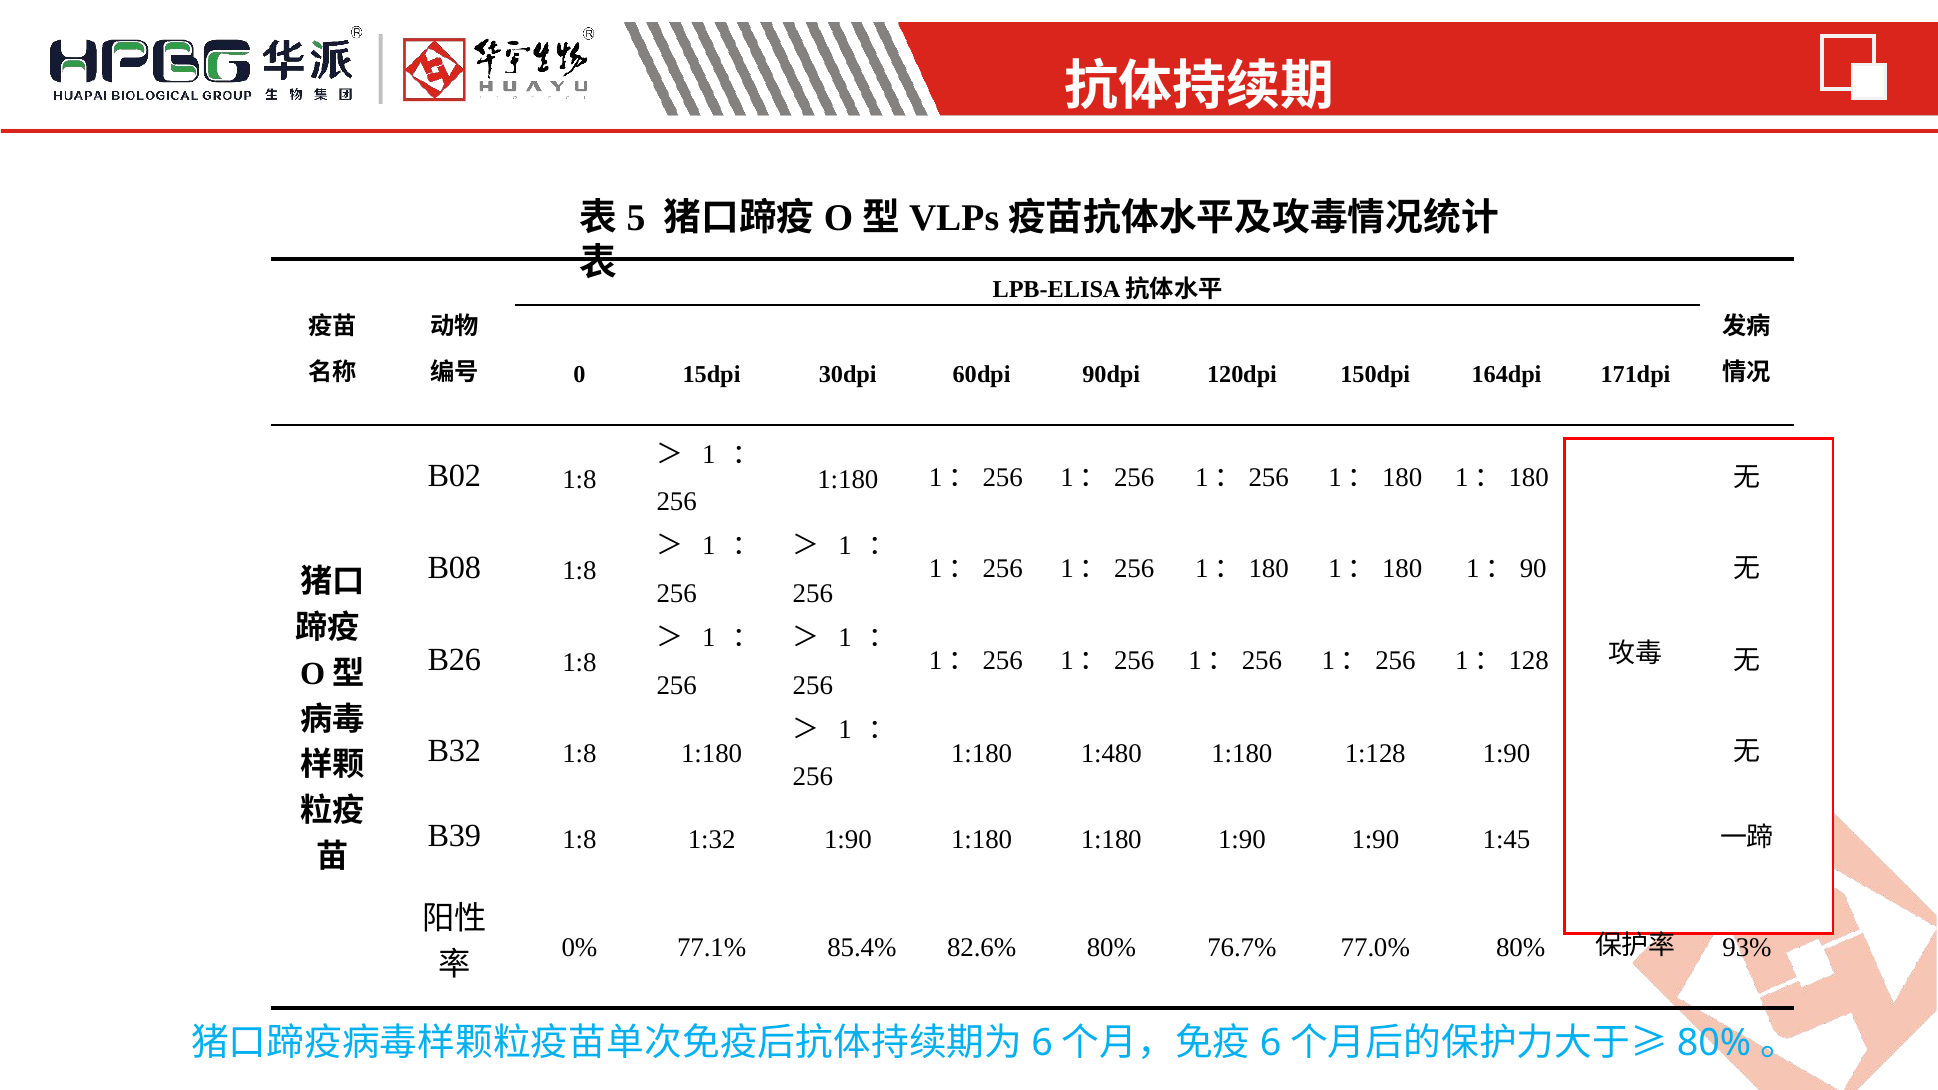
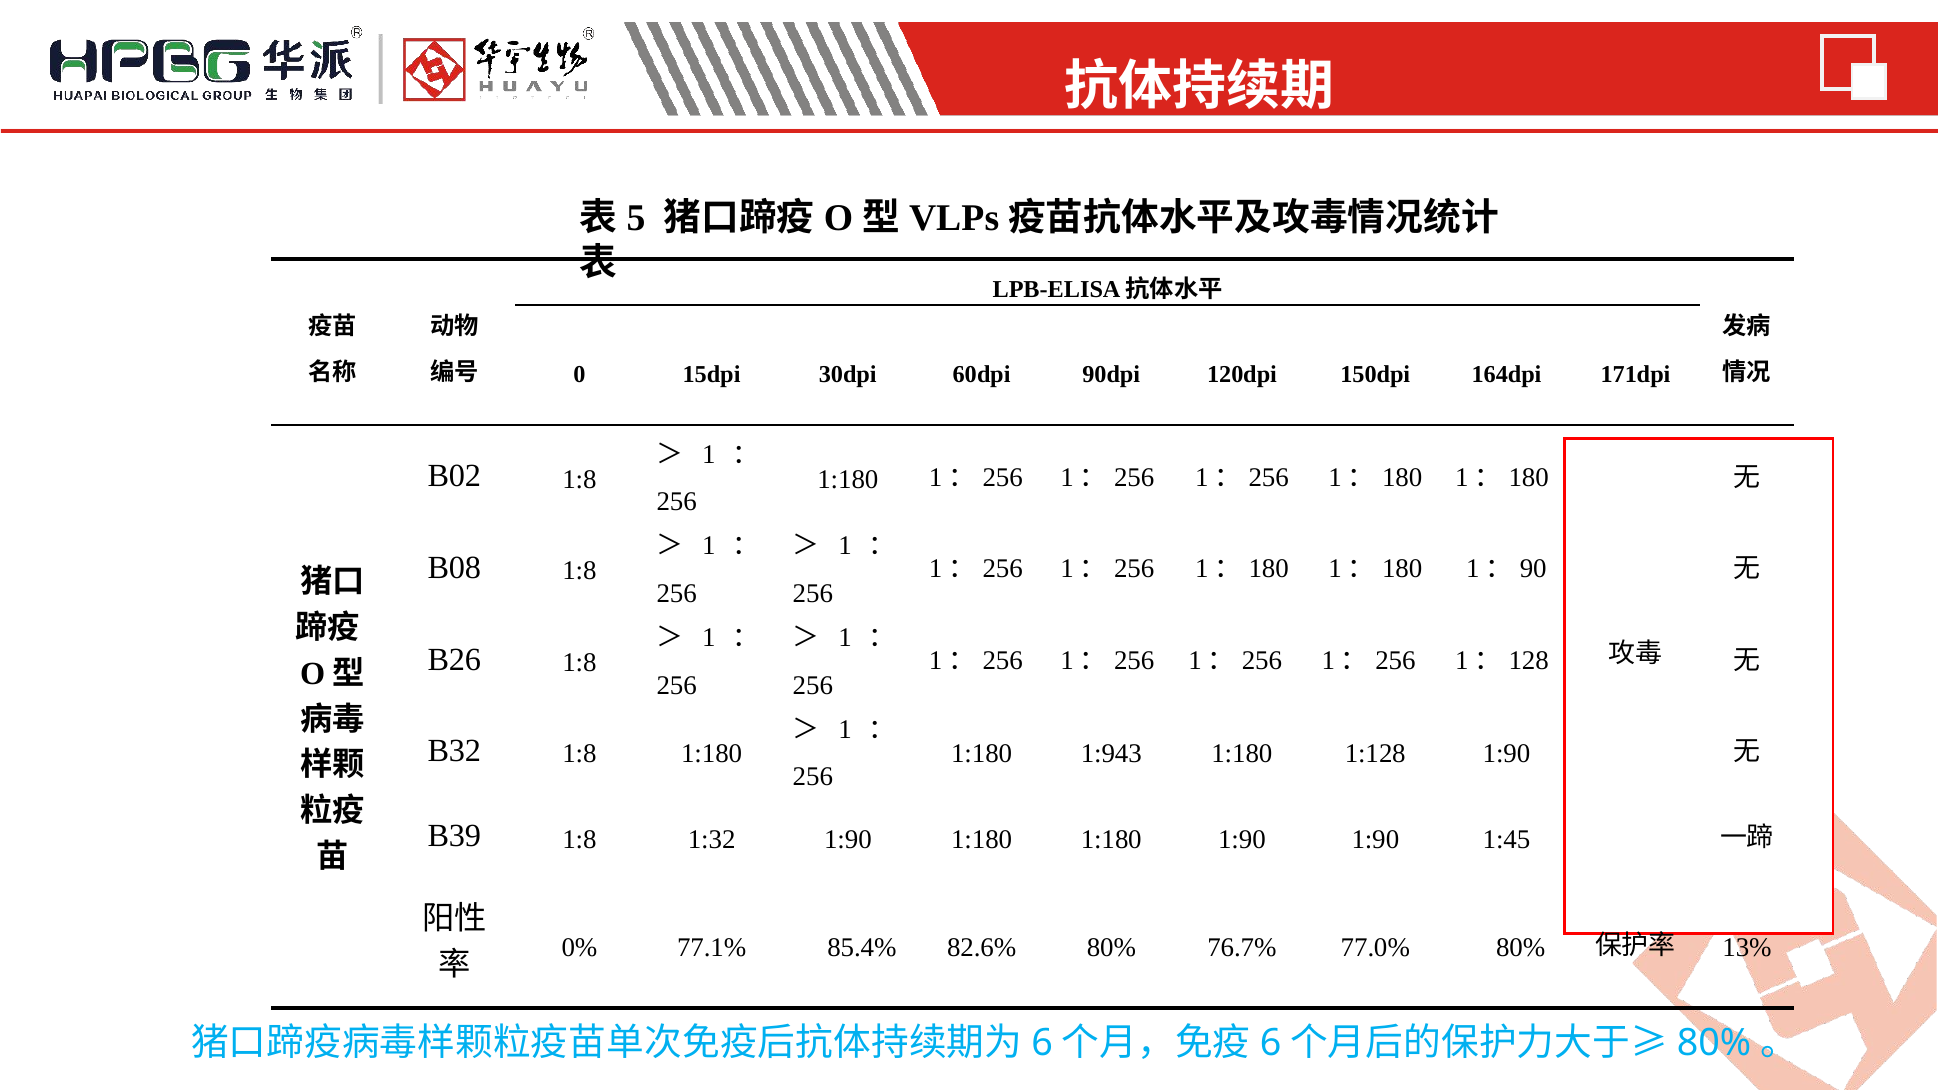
1:480: 1:480 -> 1:943 (1111, 754)
93%: 93% -> 13% (1747, 948)
